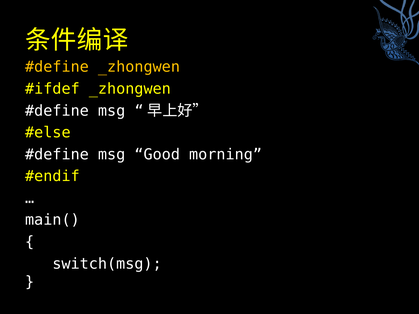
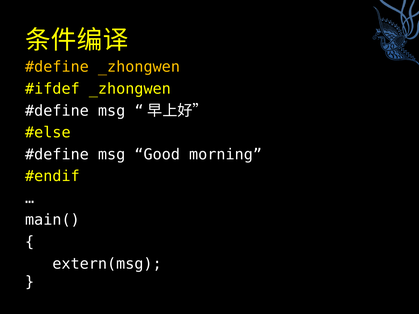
switch(msg: switch(msg -> extern(msg (107, 264)
